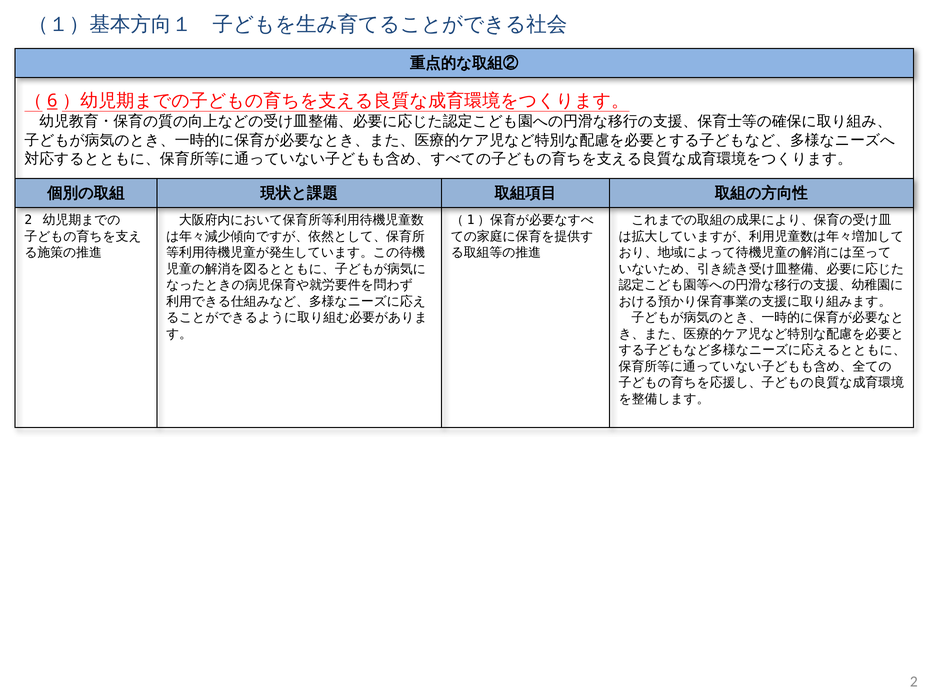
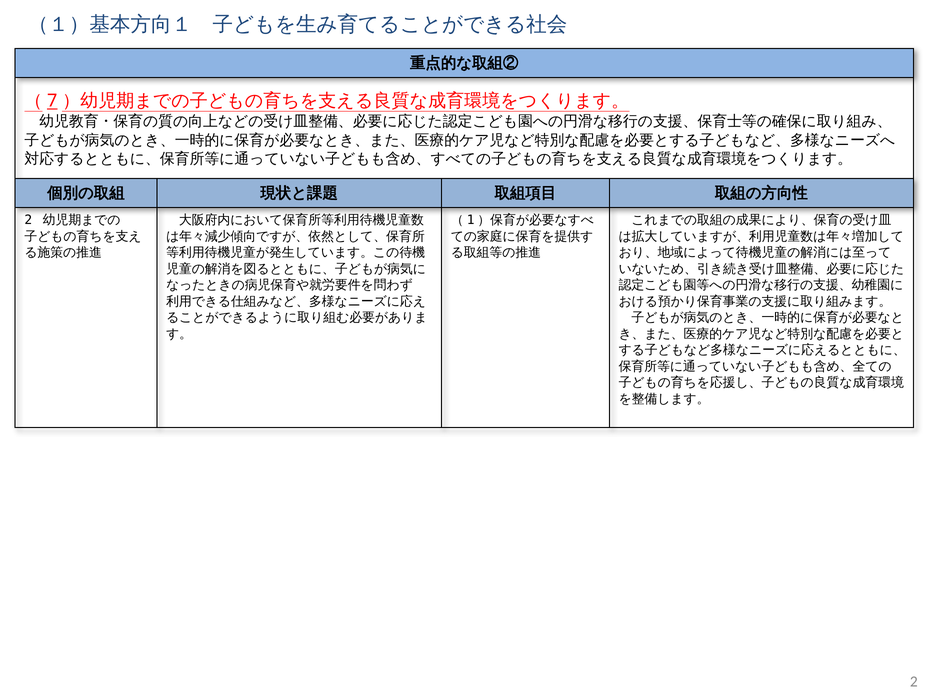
6: 6 -> 7 (52, 101)
